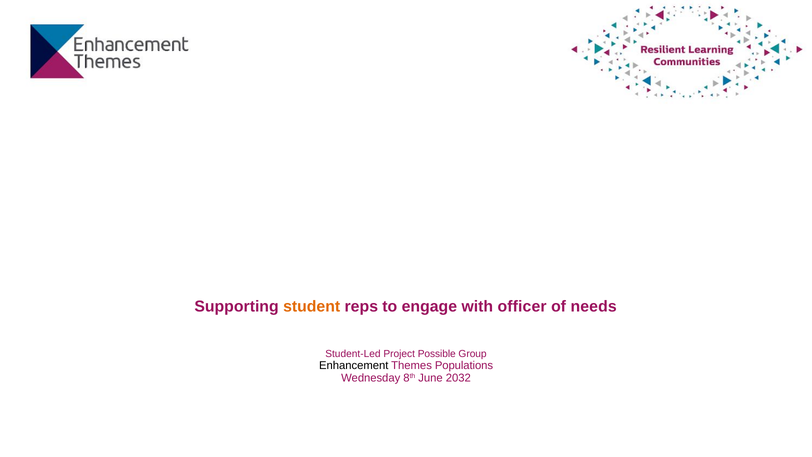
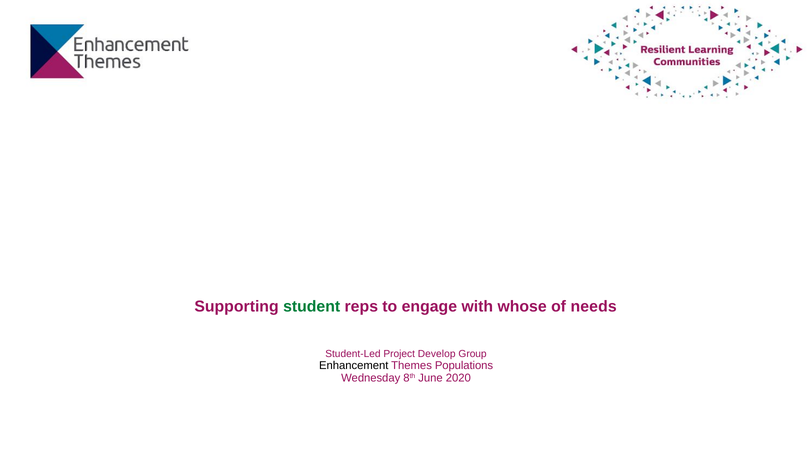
student colour: orange -> green (312, 307)
officer: officer -> whose (522, 307)
Possible: Possible -> Develop (437, 354)
2032: 2032 -> 2020 (458, 378)
